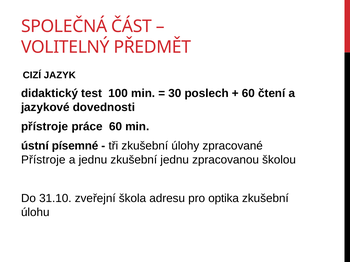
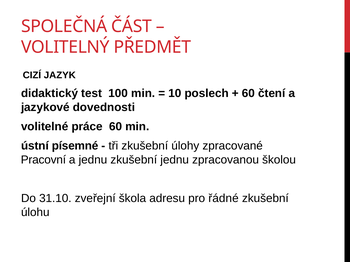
30: 30 -> 10 (175, 94)
přístroje: přístroje -> volitelné (45, 127)
Přístroje: Přístroje -> Pracovní (43, 160)
optika: optika -> řádné (223, 199)
